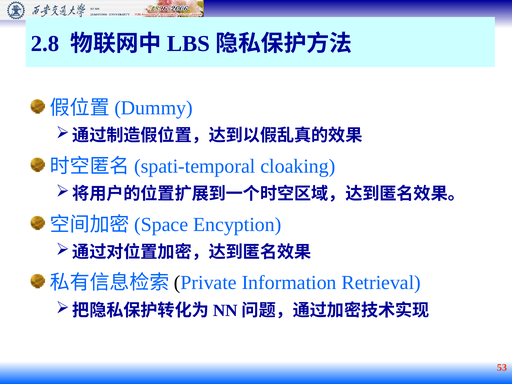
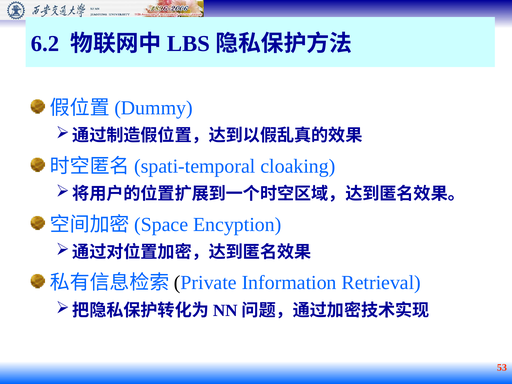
2.8: 2.8 -> 6.2 (45, 44)
